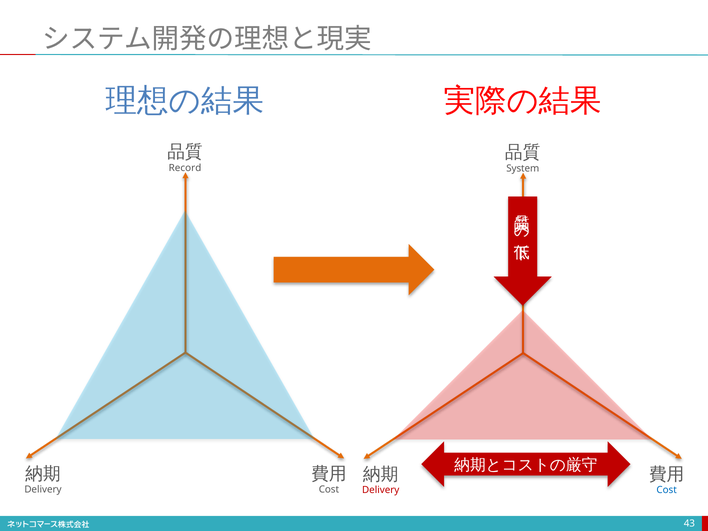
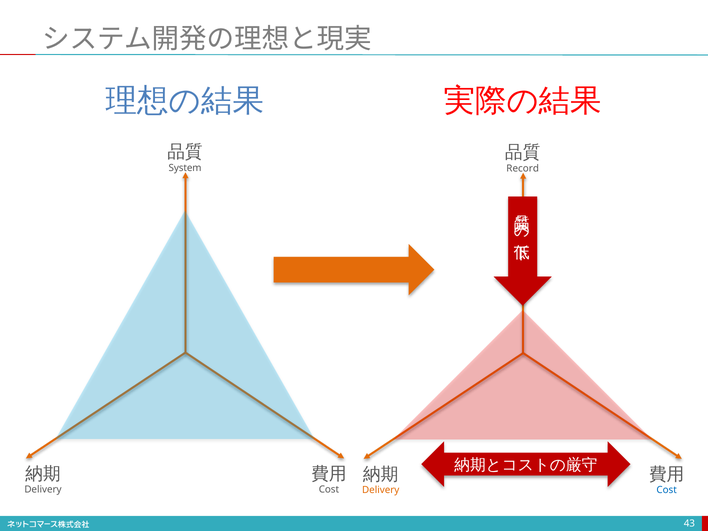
Record: Record -> System (185, 168)
System: System -> Record (523, 168)
Delivery colour: red -> orange (381, 490)
